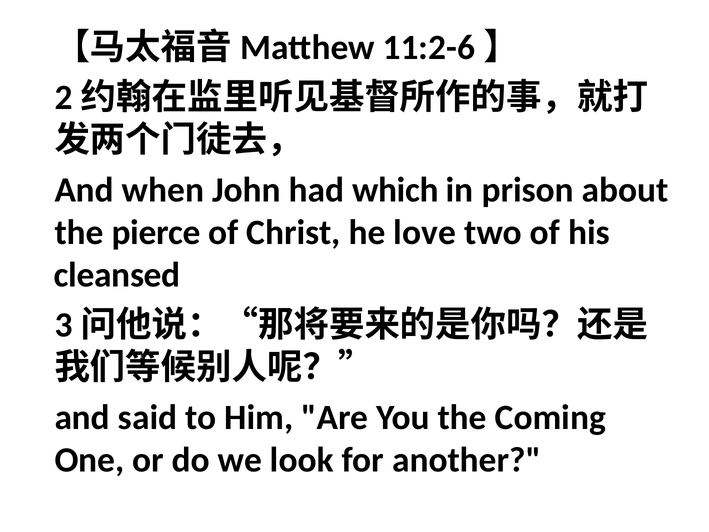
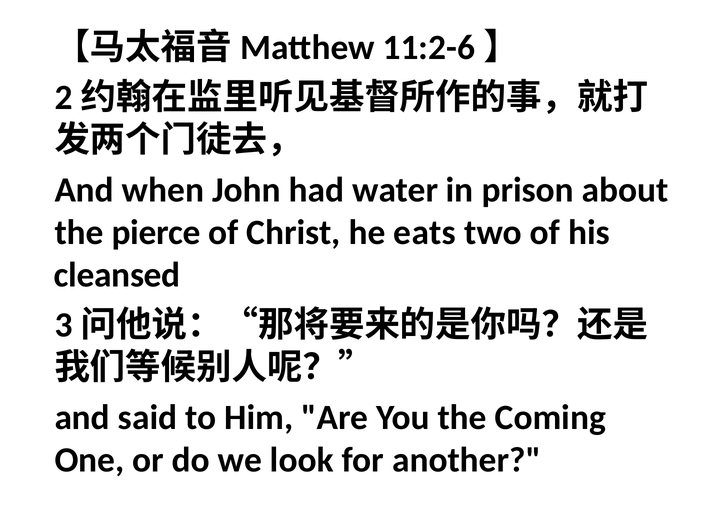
which: which -> water (395, 190)
love: love -> eats (425, 232)
